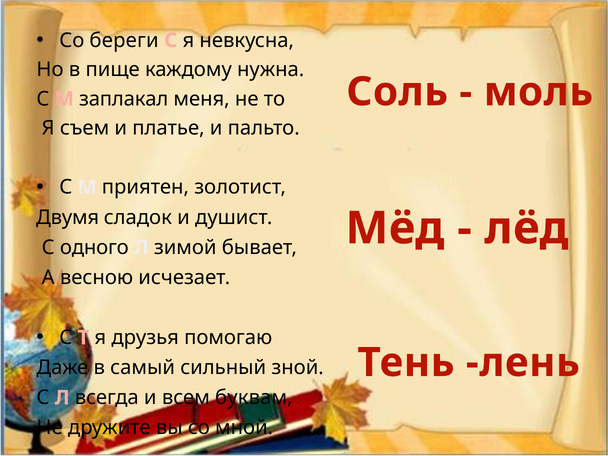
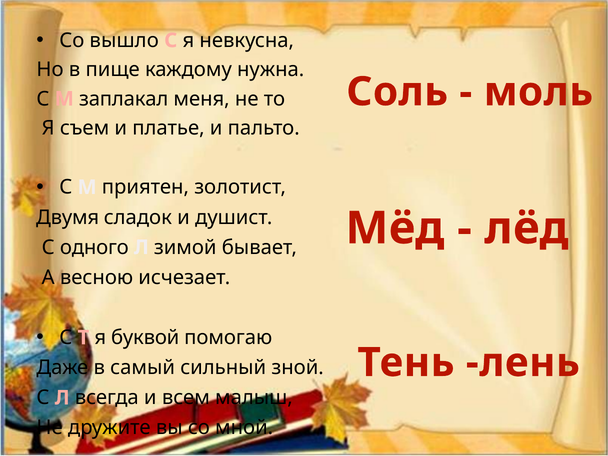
береги: береги -> вышло (124, 40)
друзья: друзья -> буквой (145, 338)
буквам: буквам -> малыш (254, 398)
